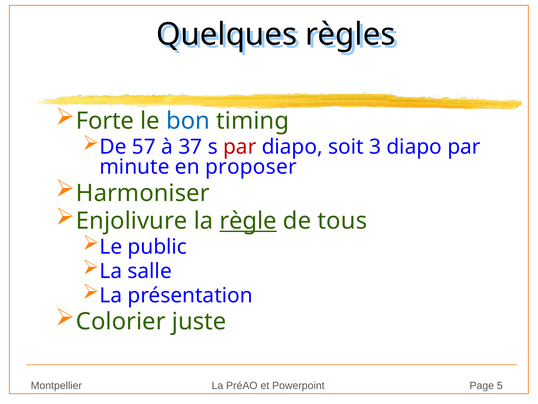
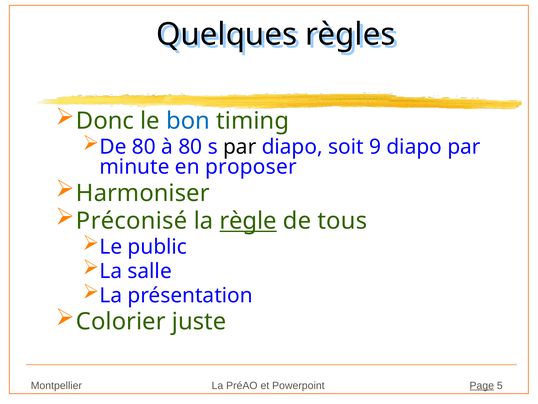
Forte: Forte -> Donc (105, 121)
De 57: 57 -> 80 (144, 147)
à 37: 37 -> 80 (190, 147)
par colour: red -> black (240, 147)
3: 3 -> 9 (375, 147)
Enjolivure: Enjolivure -> Préconisé (132, 221)
Page underline: none -> present (482, 385)
